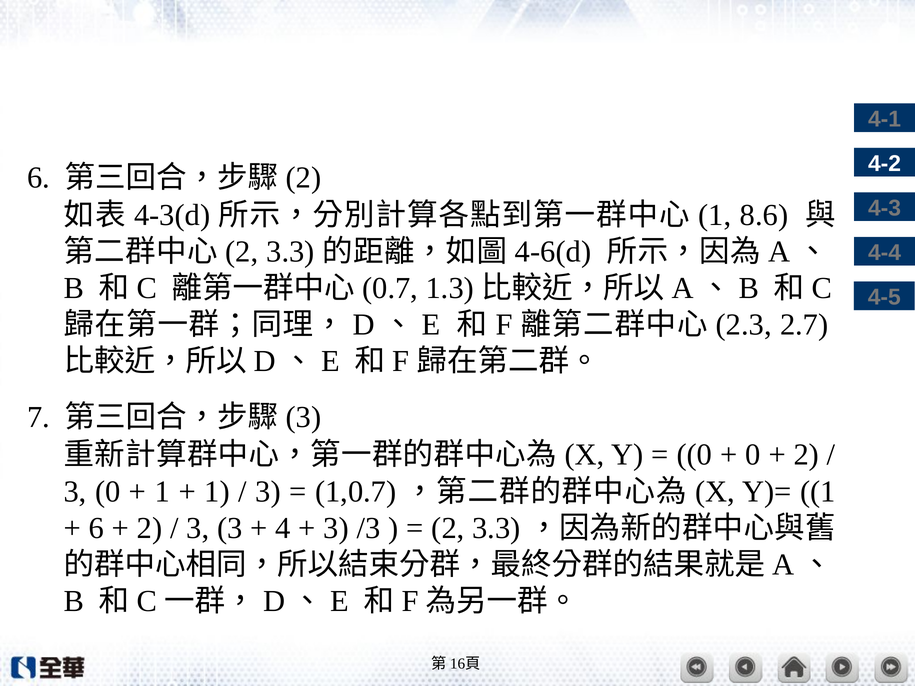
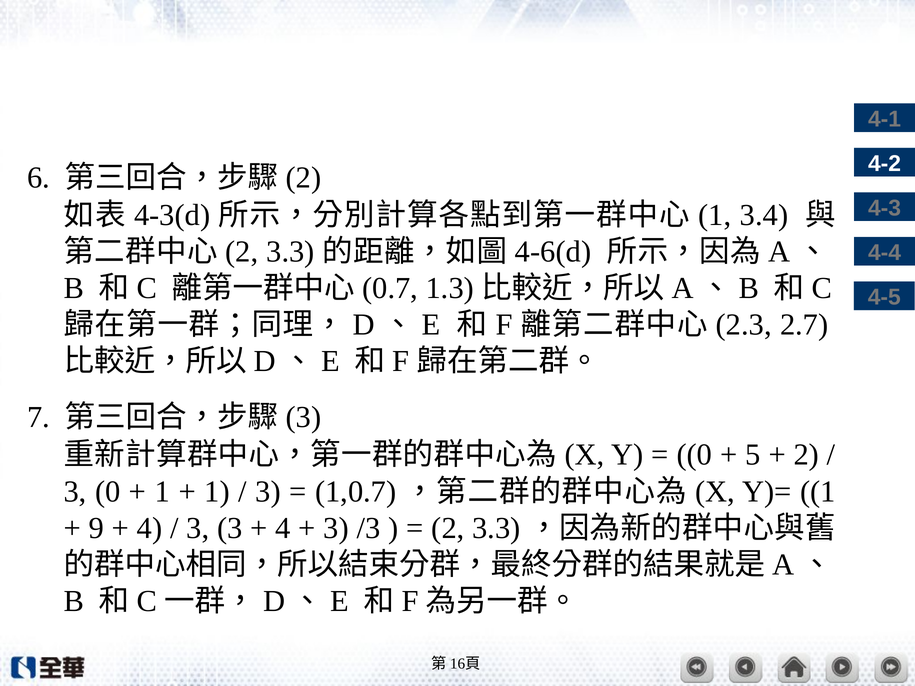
8.6: 8.6 -> 3.4 (764, 215)
0: 0 -> 5 (753, 455)
6: 6 -> 9 (96, 528)
2: 2 -> 4 (149, 528)
